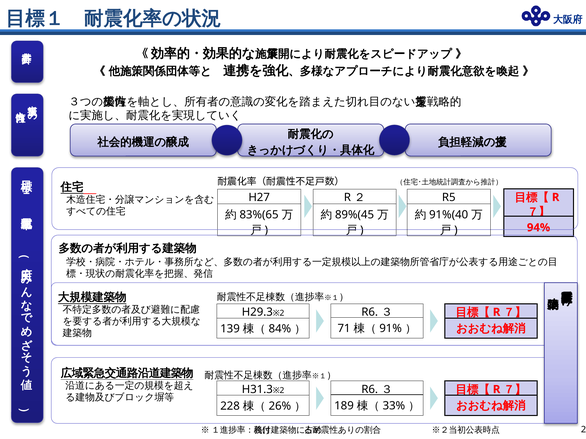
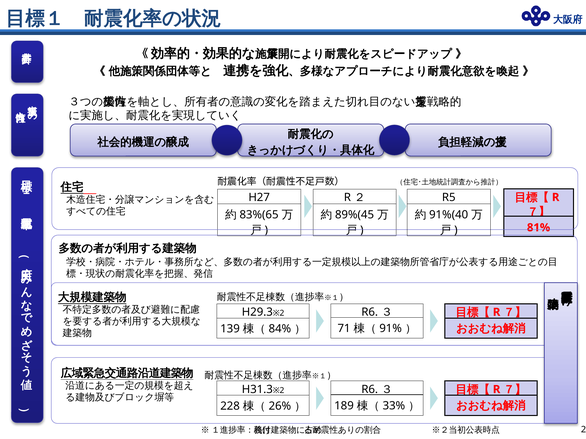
94%: 94% -> 81% (539, 228)
